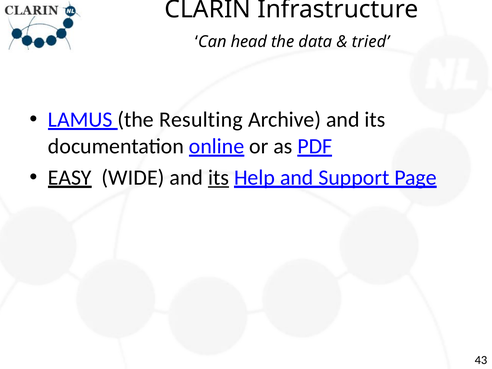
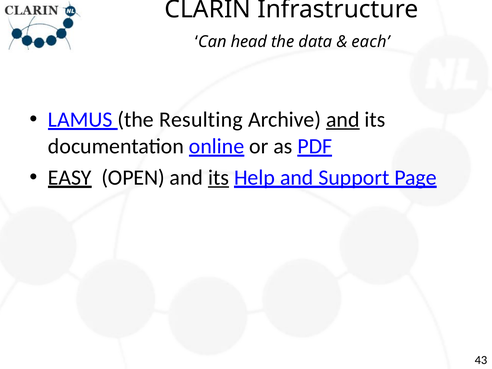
tried: tried -> each (371, 42)
and underline: none -> present (343, 120)
WIDE: WIDE -> OPEN (133, 177)
